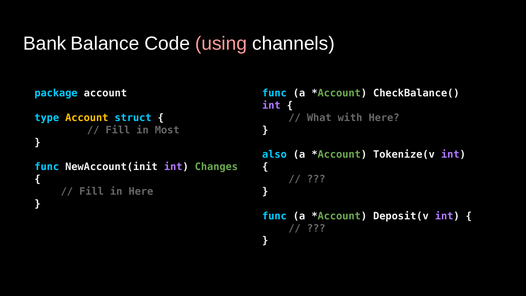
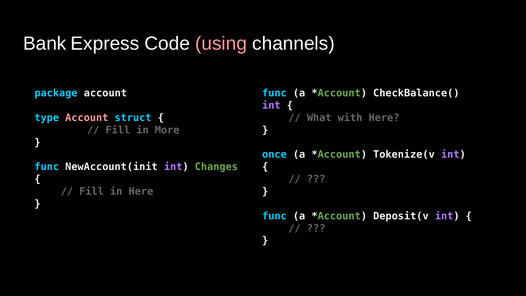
Balance: Balance -> Express (105, 44)
Account colour: yellow -> pink (87, 118)
Most: Most -> More (167, 130)
also: also -> once (274, 155)
